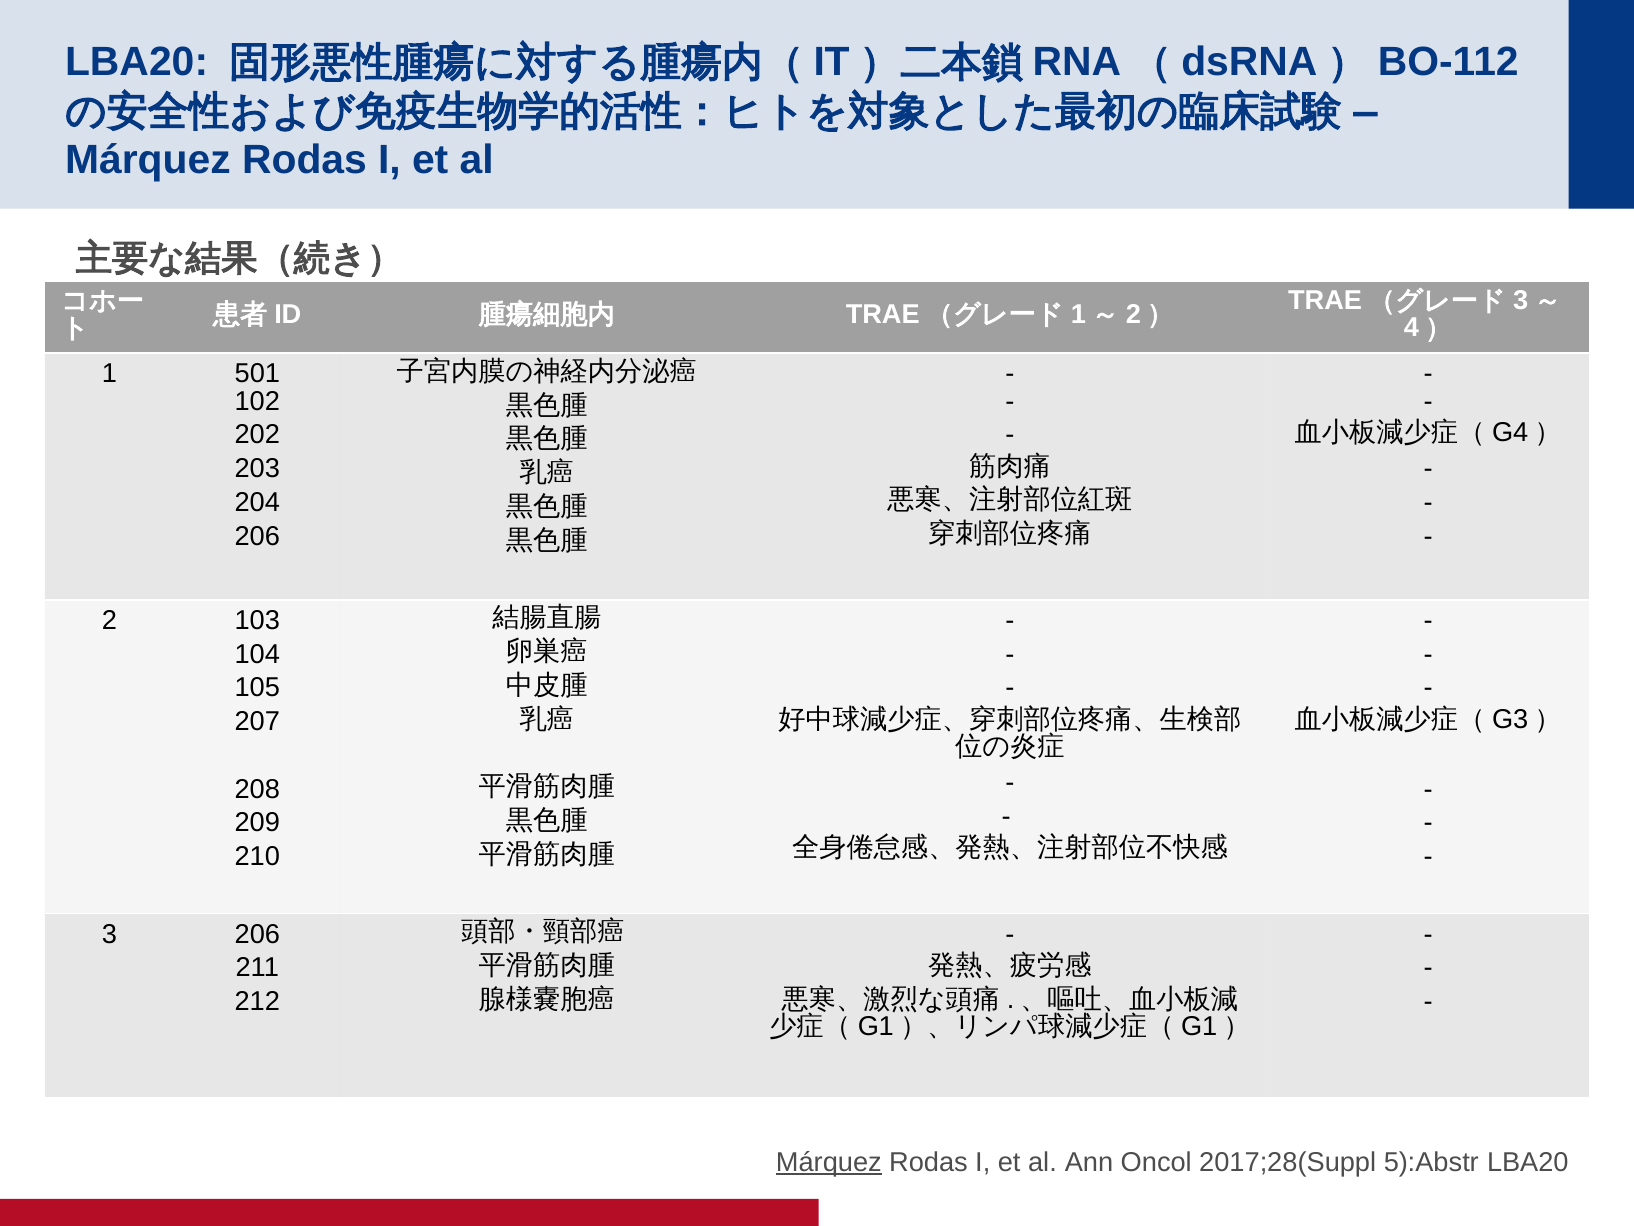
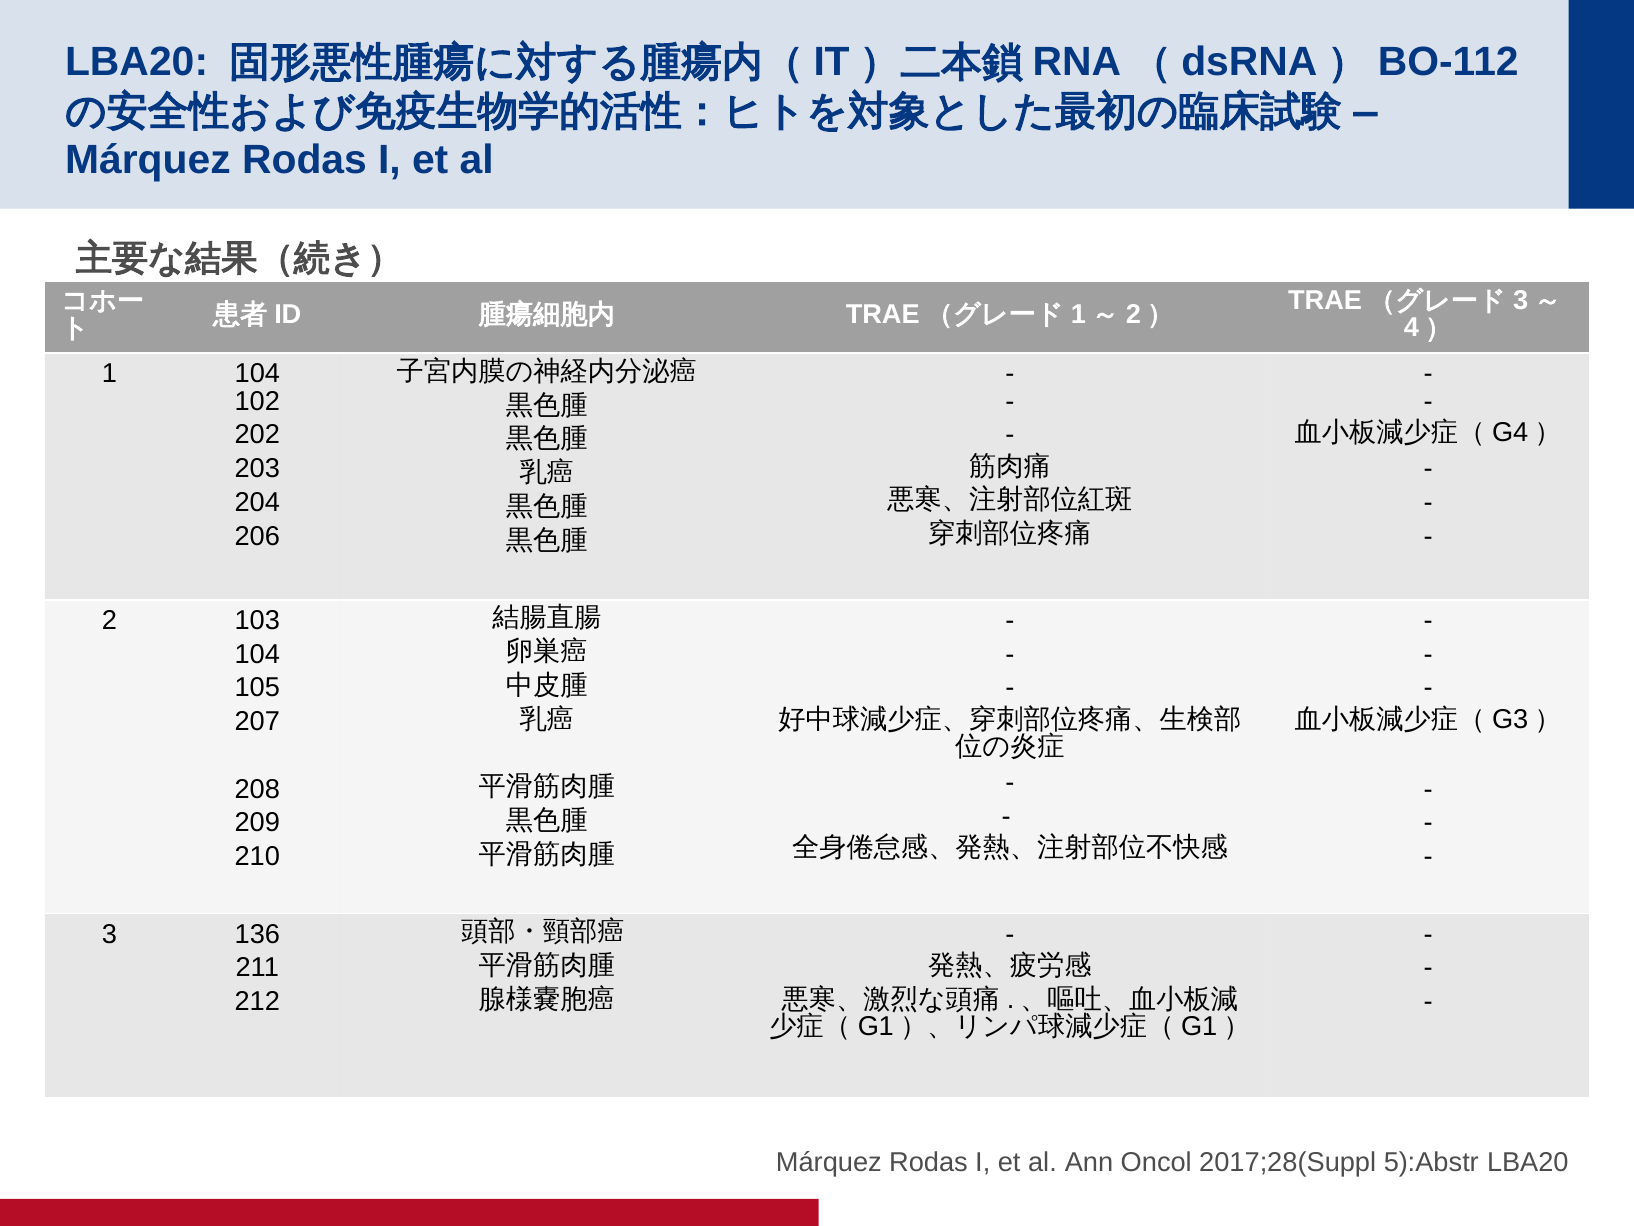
1 501: 501 -> 104 (257, 374)
3 206: 206 -> 136 (257, 934)
Márquez underline: present -> none (829, 1162)
